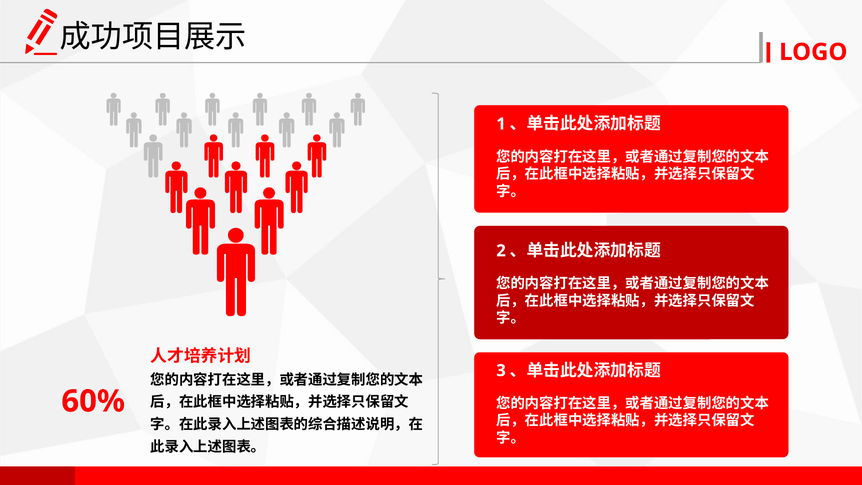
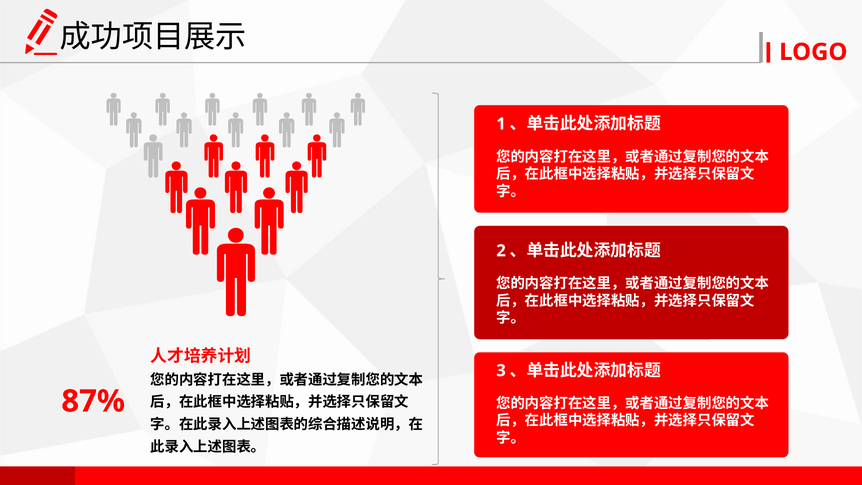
60%: 60% -> 87% (93, 401)
